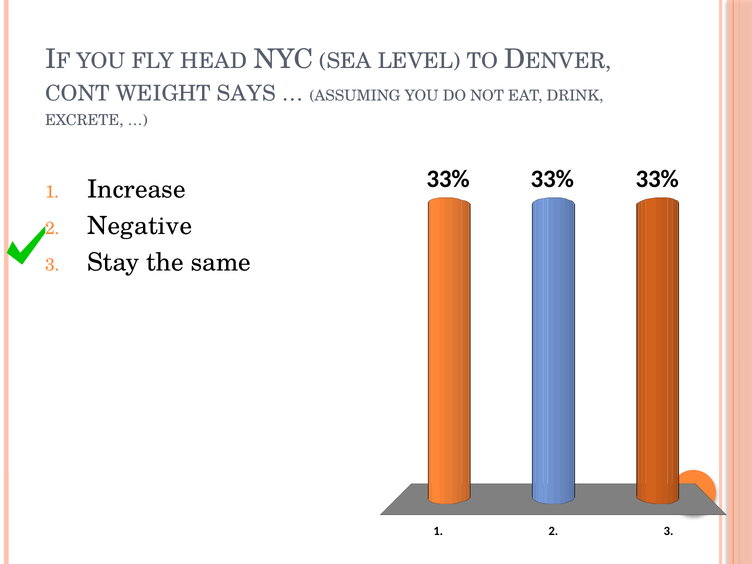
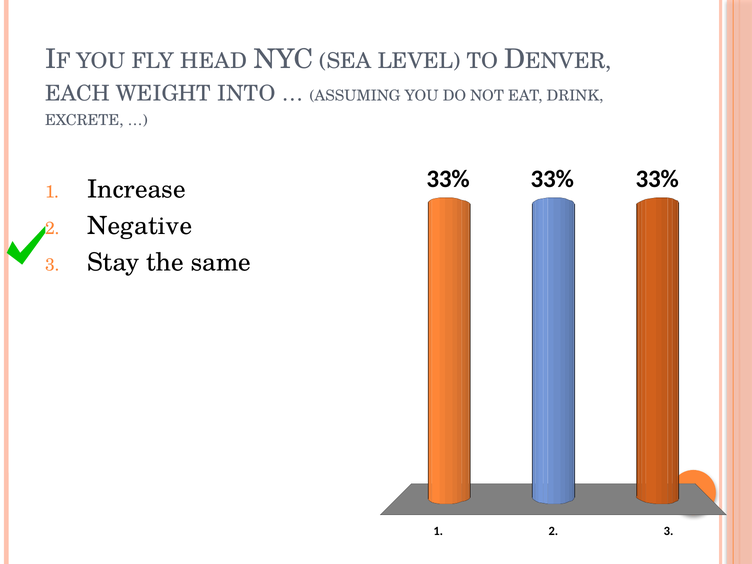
CONT: CONT -> EACH (77, 94)
SAYS: SAYS -> INTO (246, 94)
